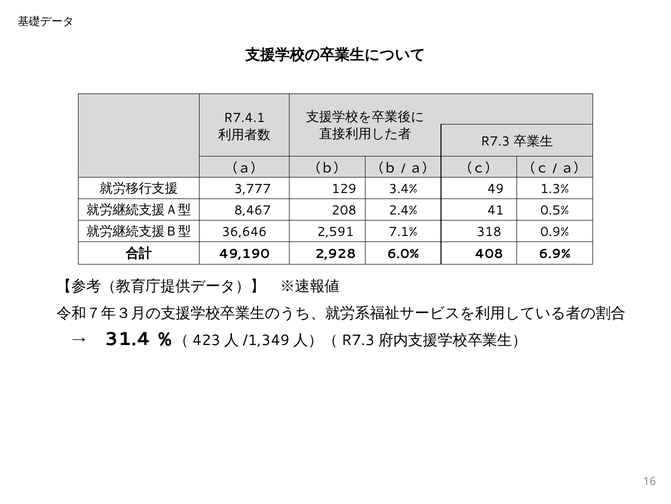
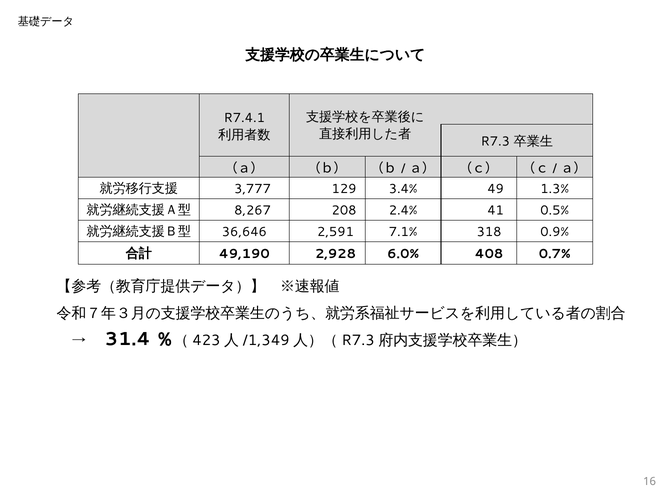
8,467: 8,467 -> 8,267 (253, 210)
6.9%: 6.9% -> 0.7% (555, 254)
